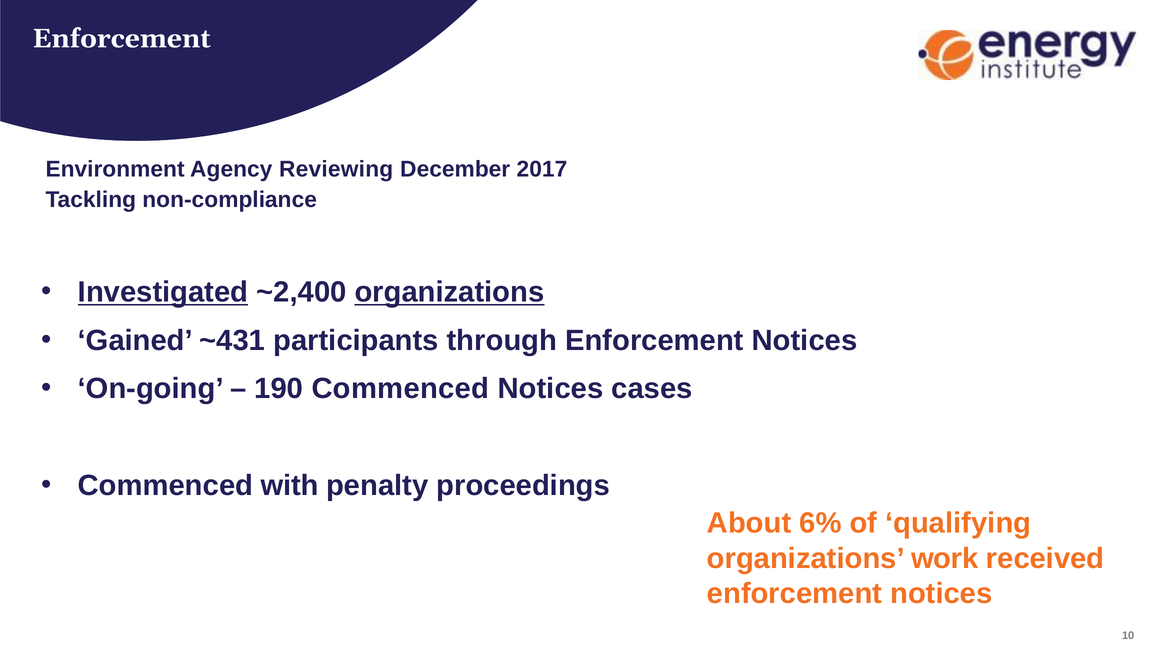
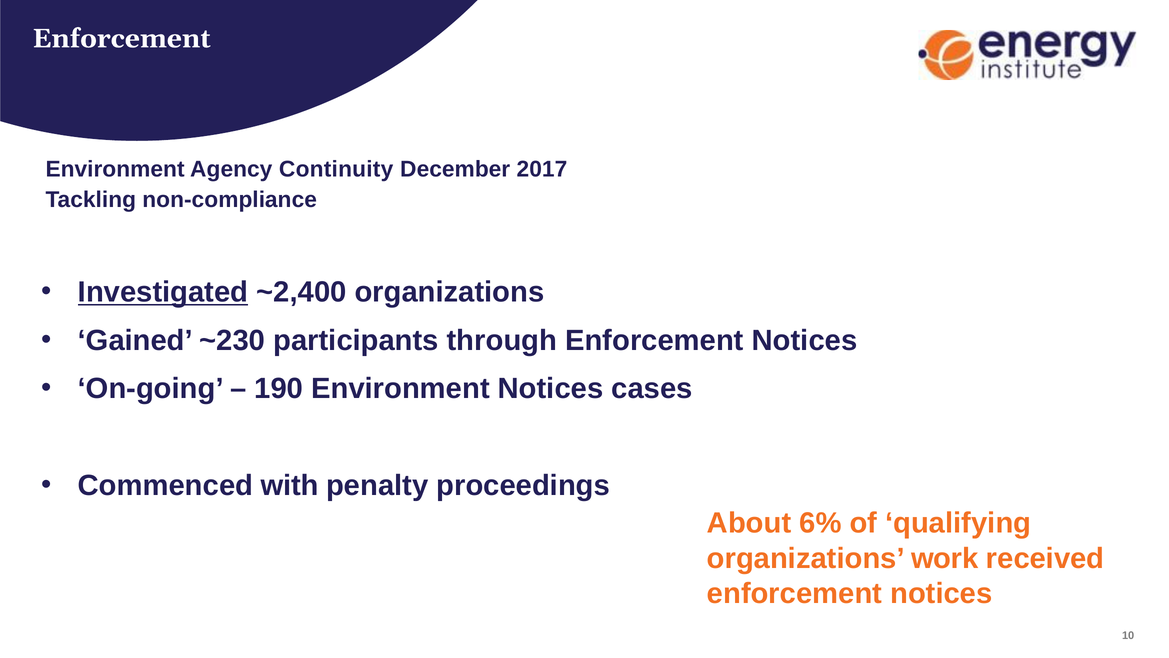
Reviewing: Reviewing -> Continuity (336, 169)
organizations underline: present -> none (449, 292)
~431: ~431 -> ~230 (232, 340)
190 Commenced: Commenced -> Environment (401, 389)
